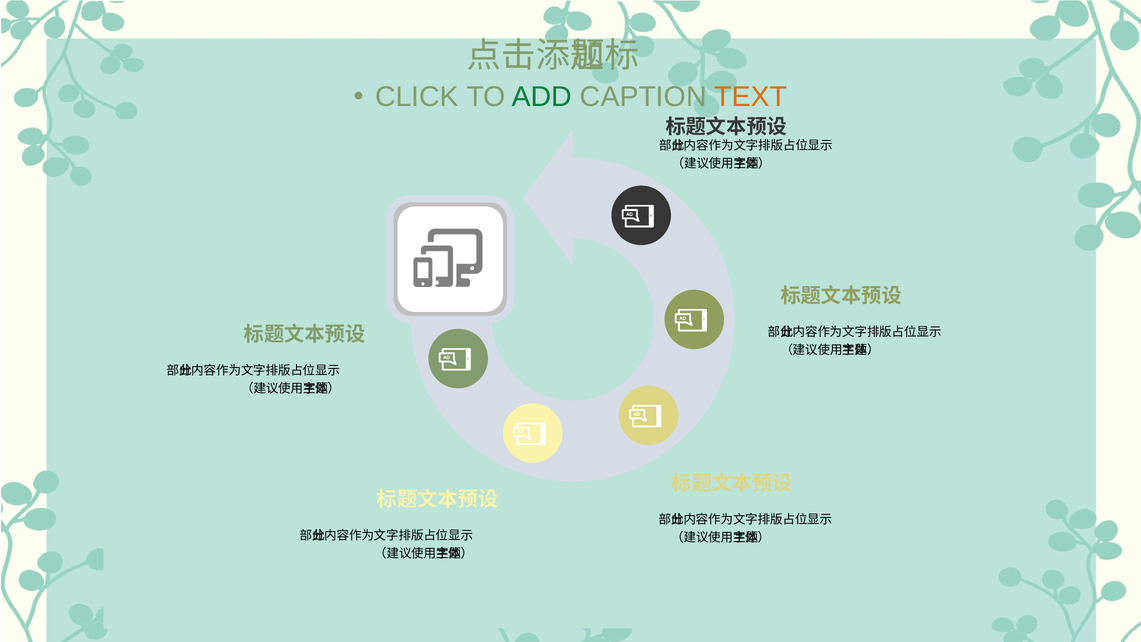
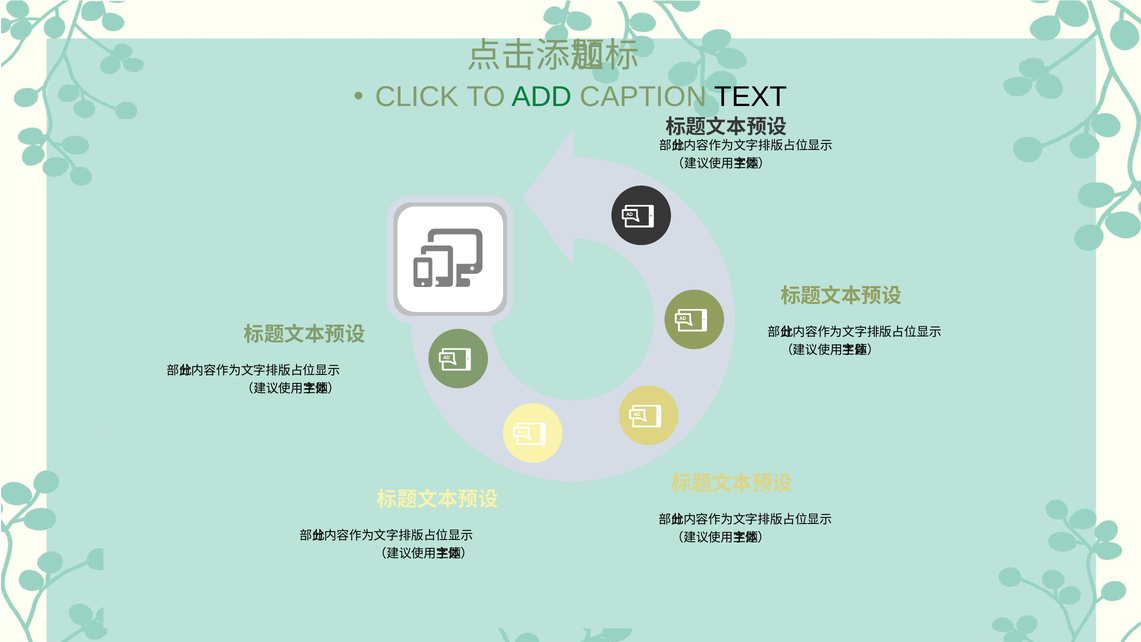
TEXT colour: orange -> black (751, 97)
